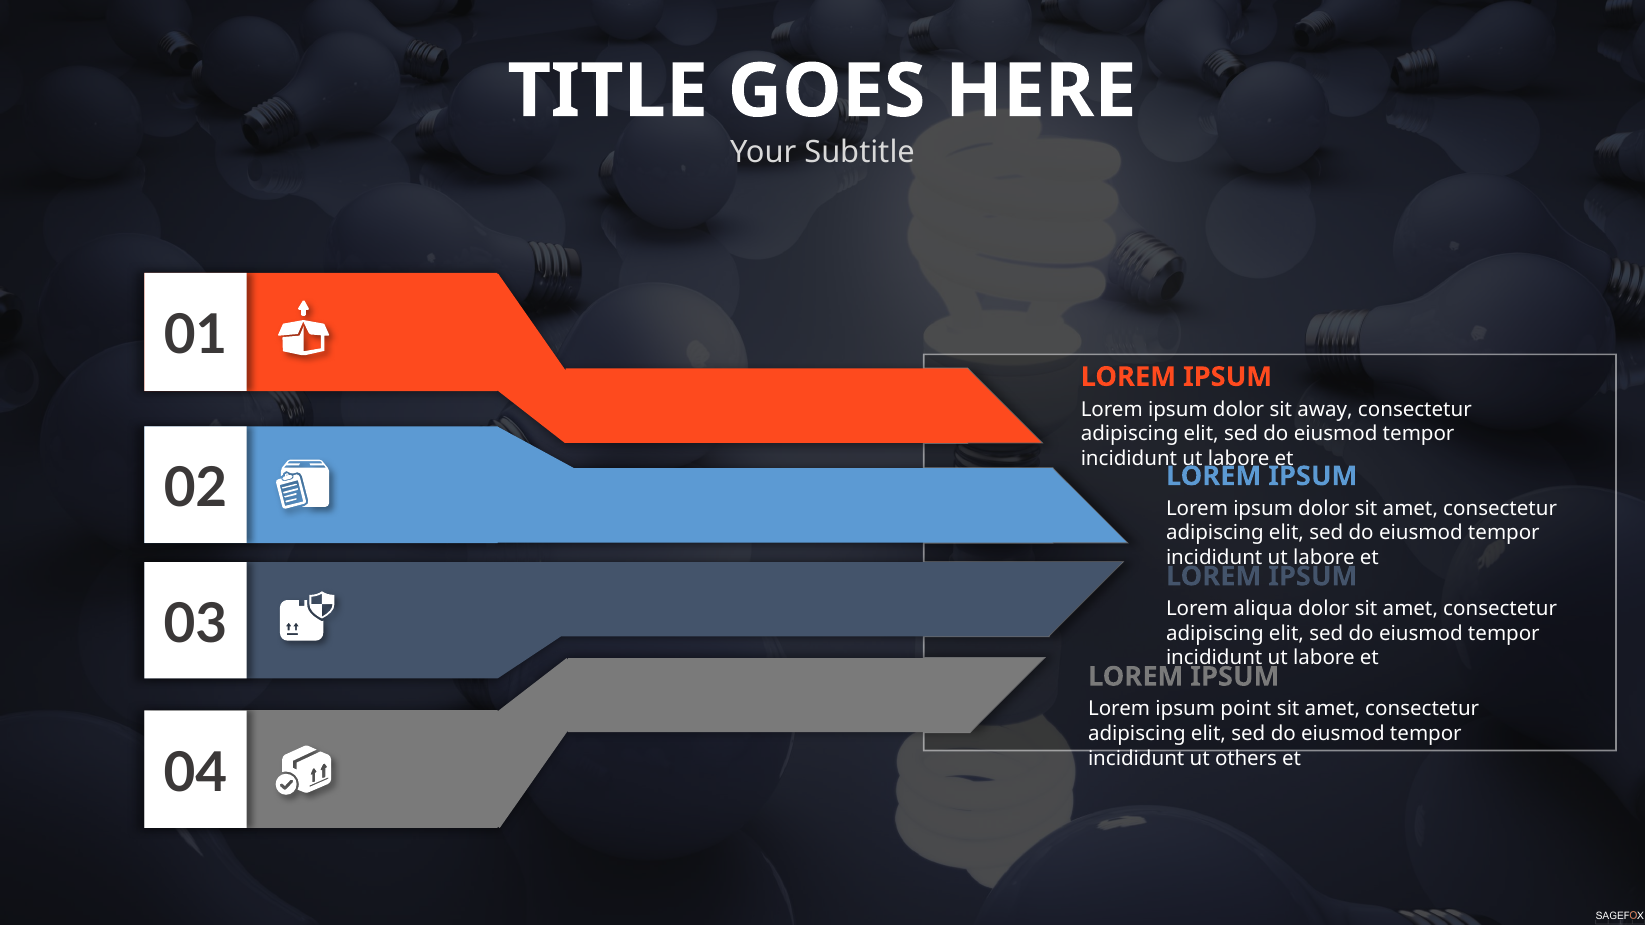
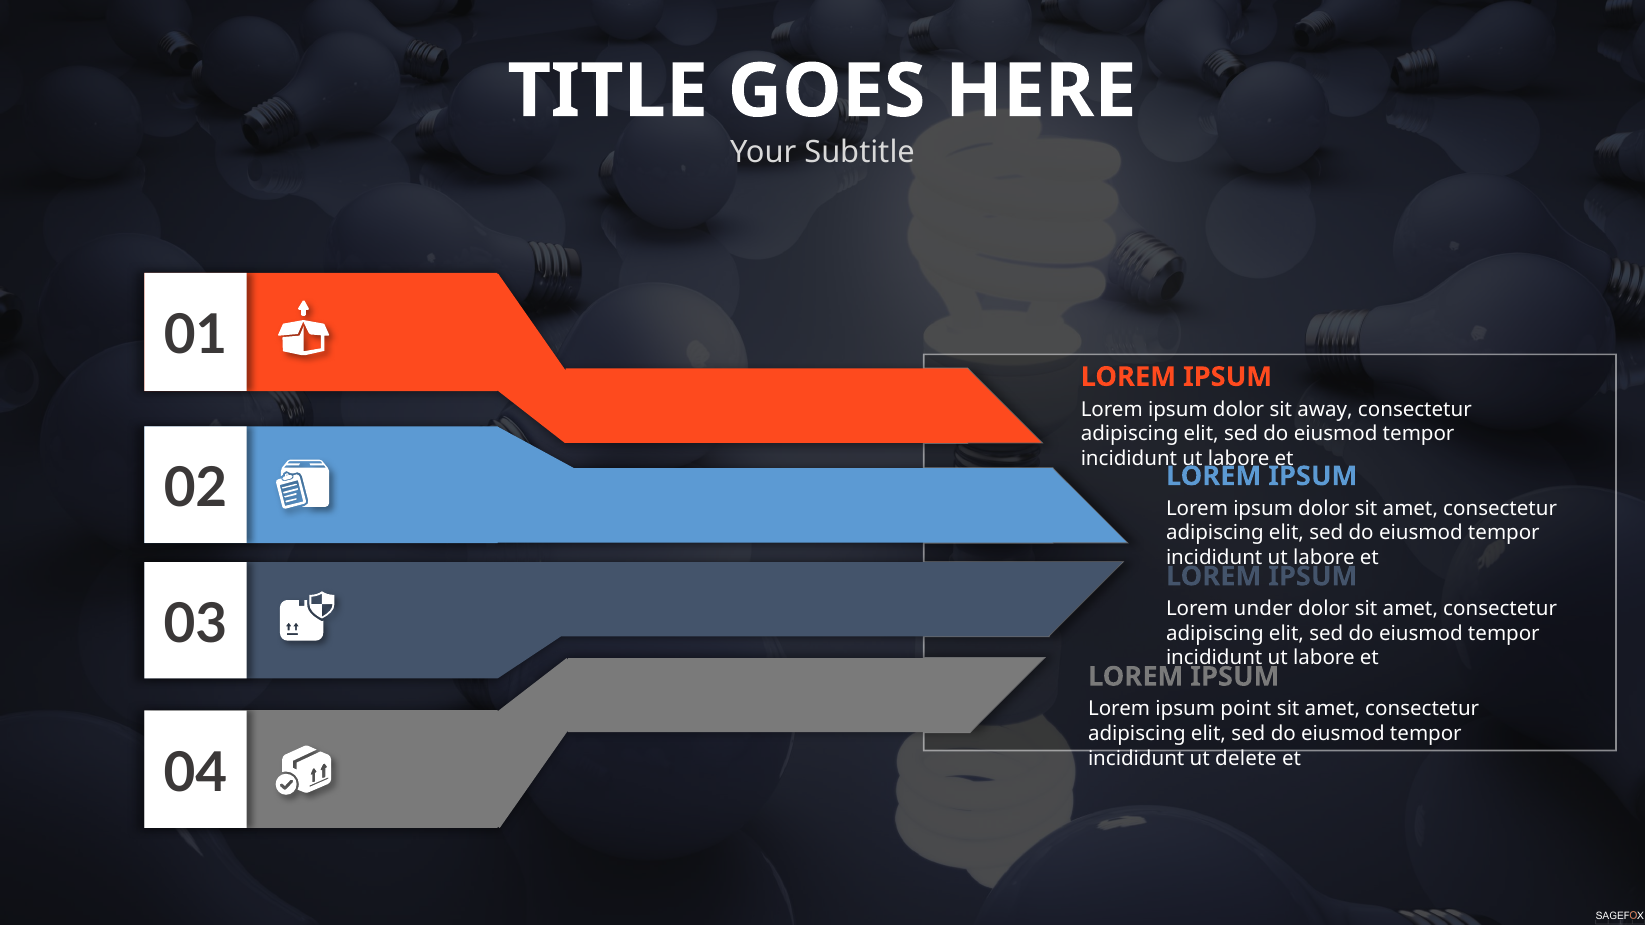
aliqua: aliqua -> under (1263, 609)
others: others -> delete (1246, 759)
